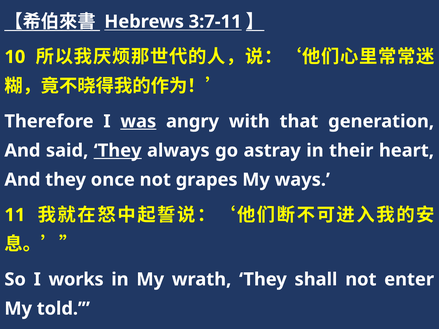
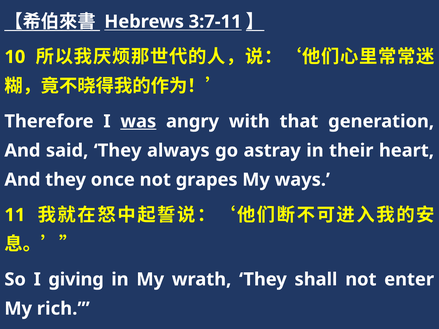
They underline: present -> none (118, 151)
works: works -> giving (76, 280)
told: told -> rich (63, 309)
